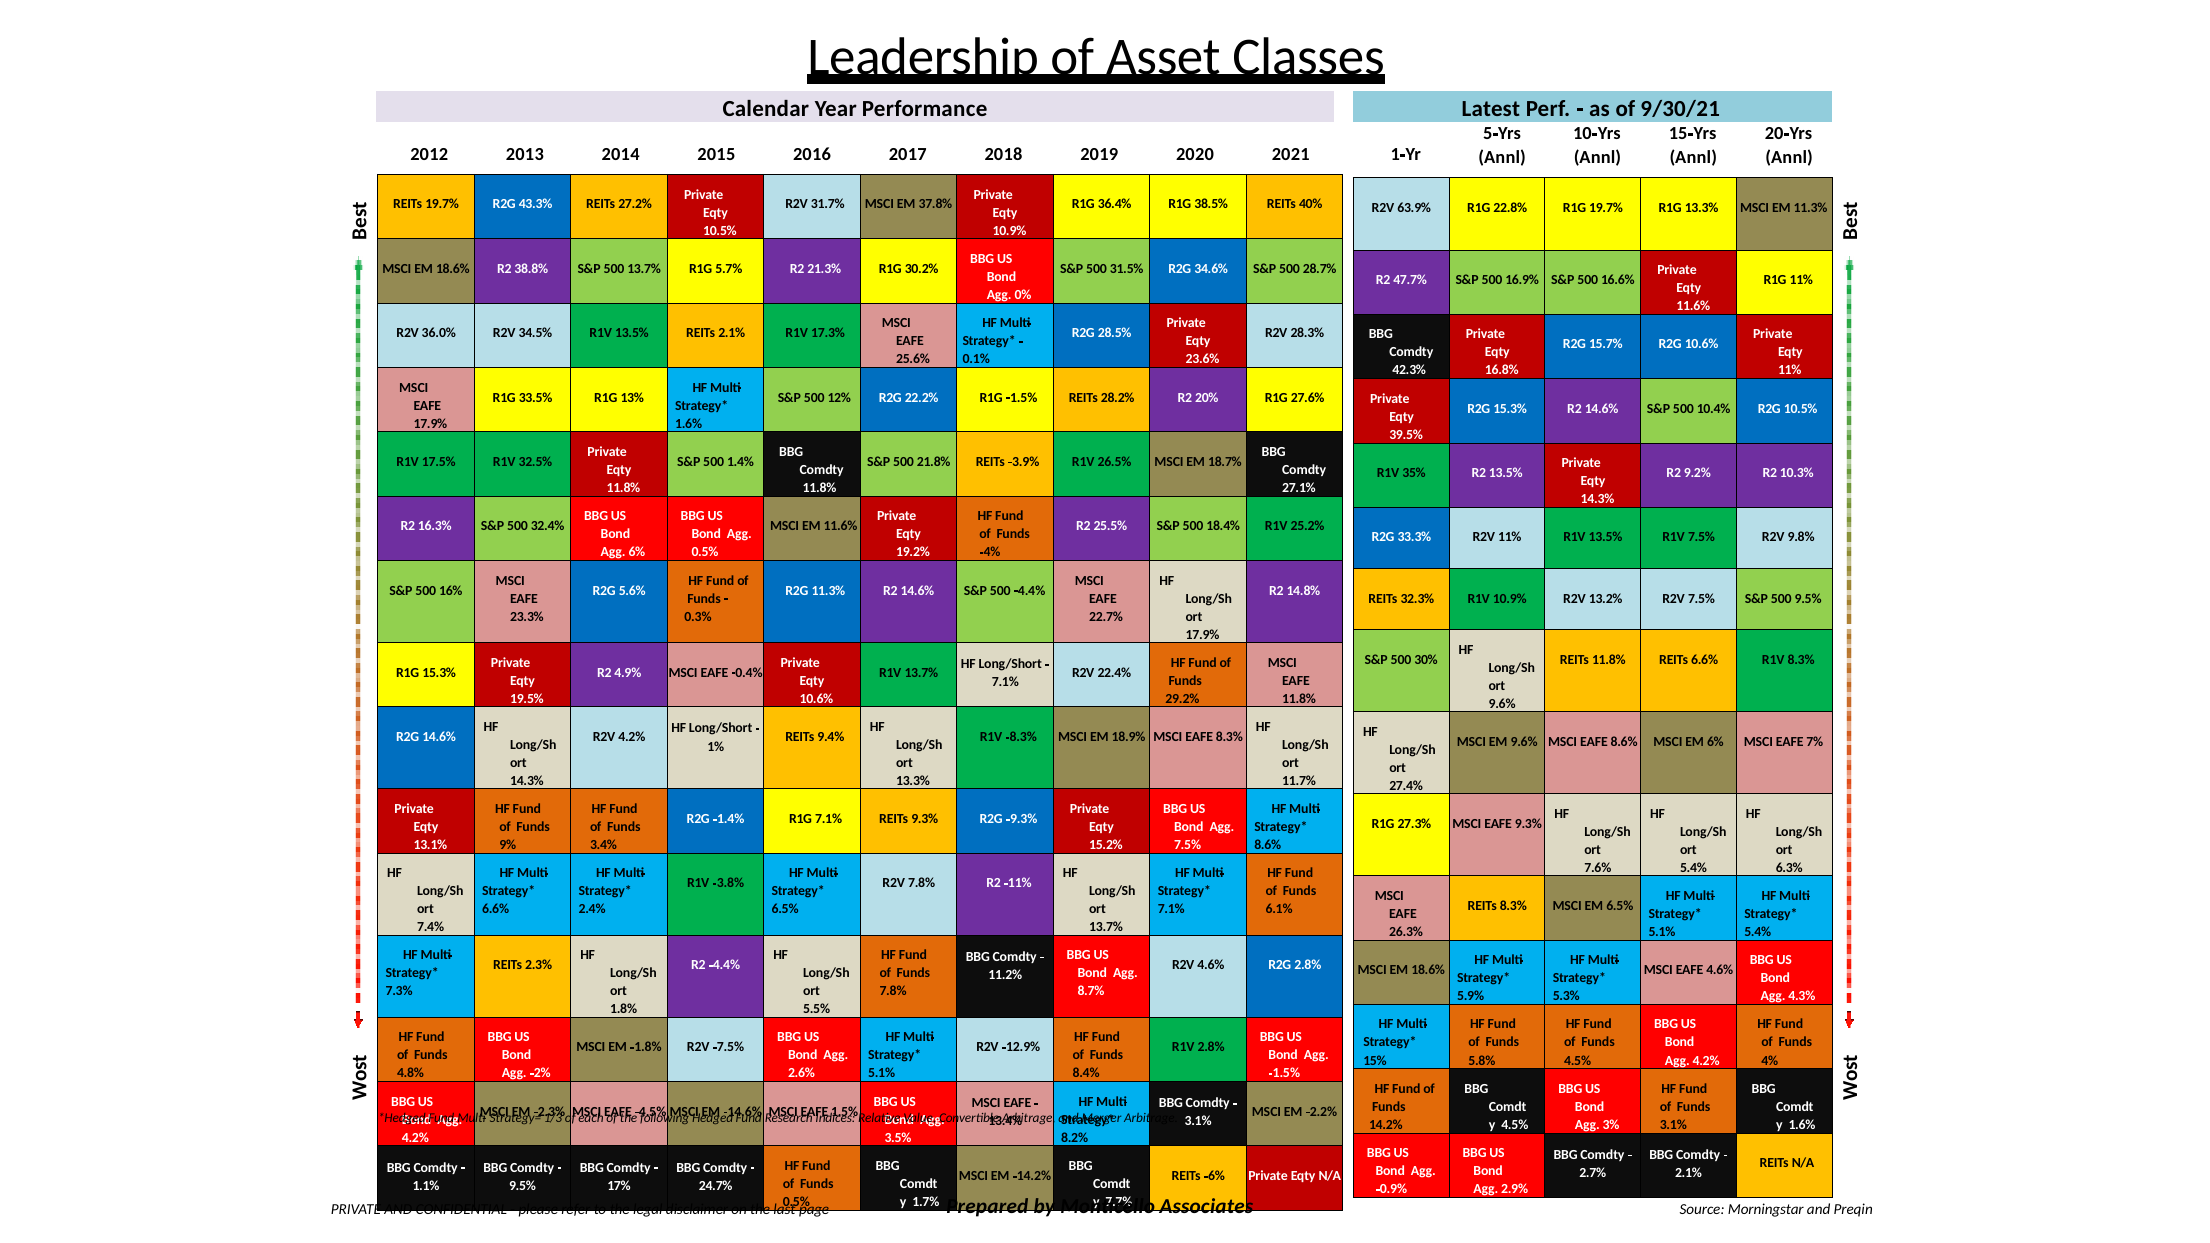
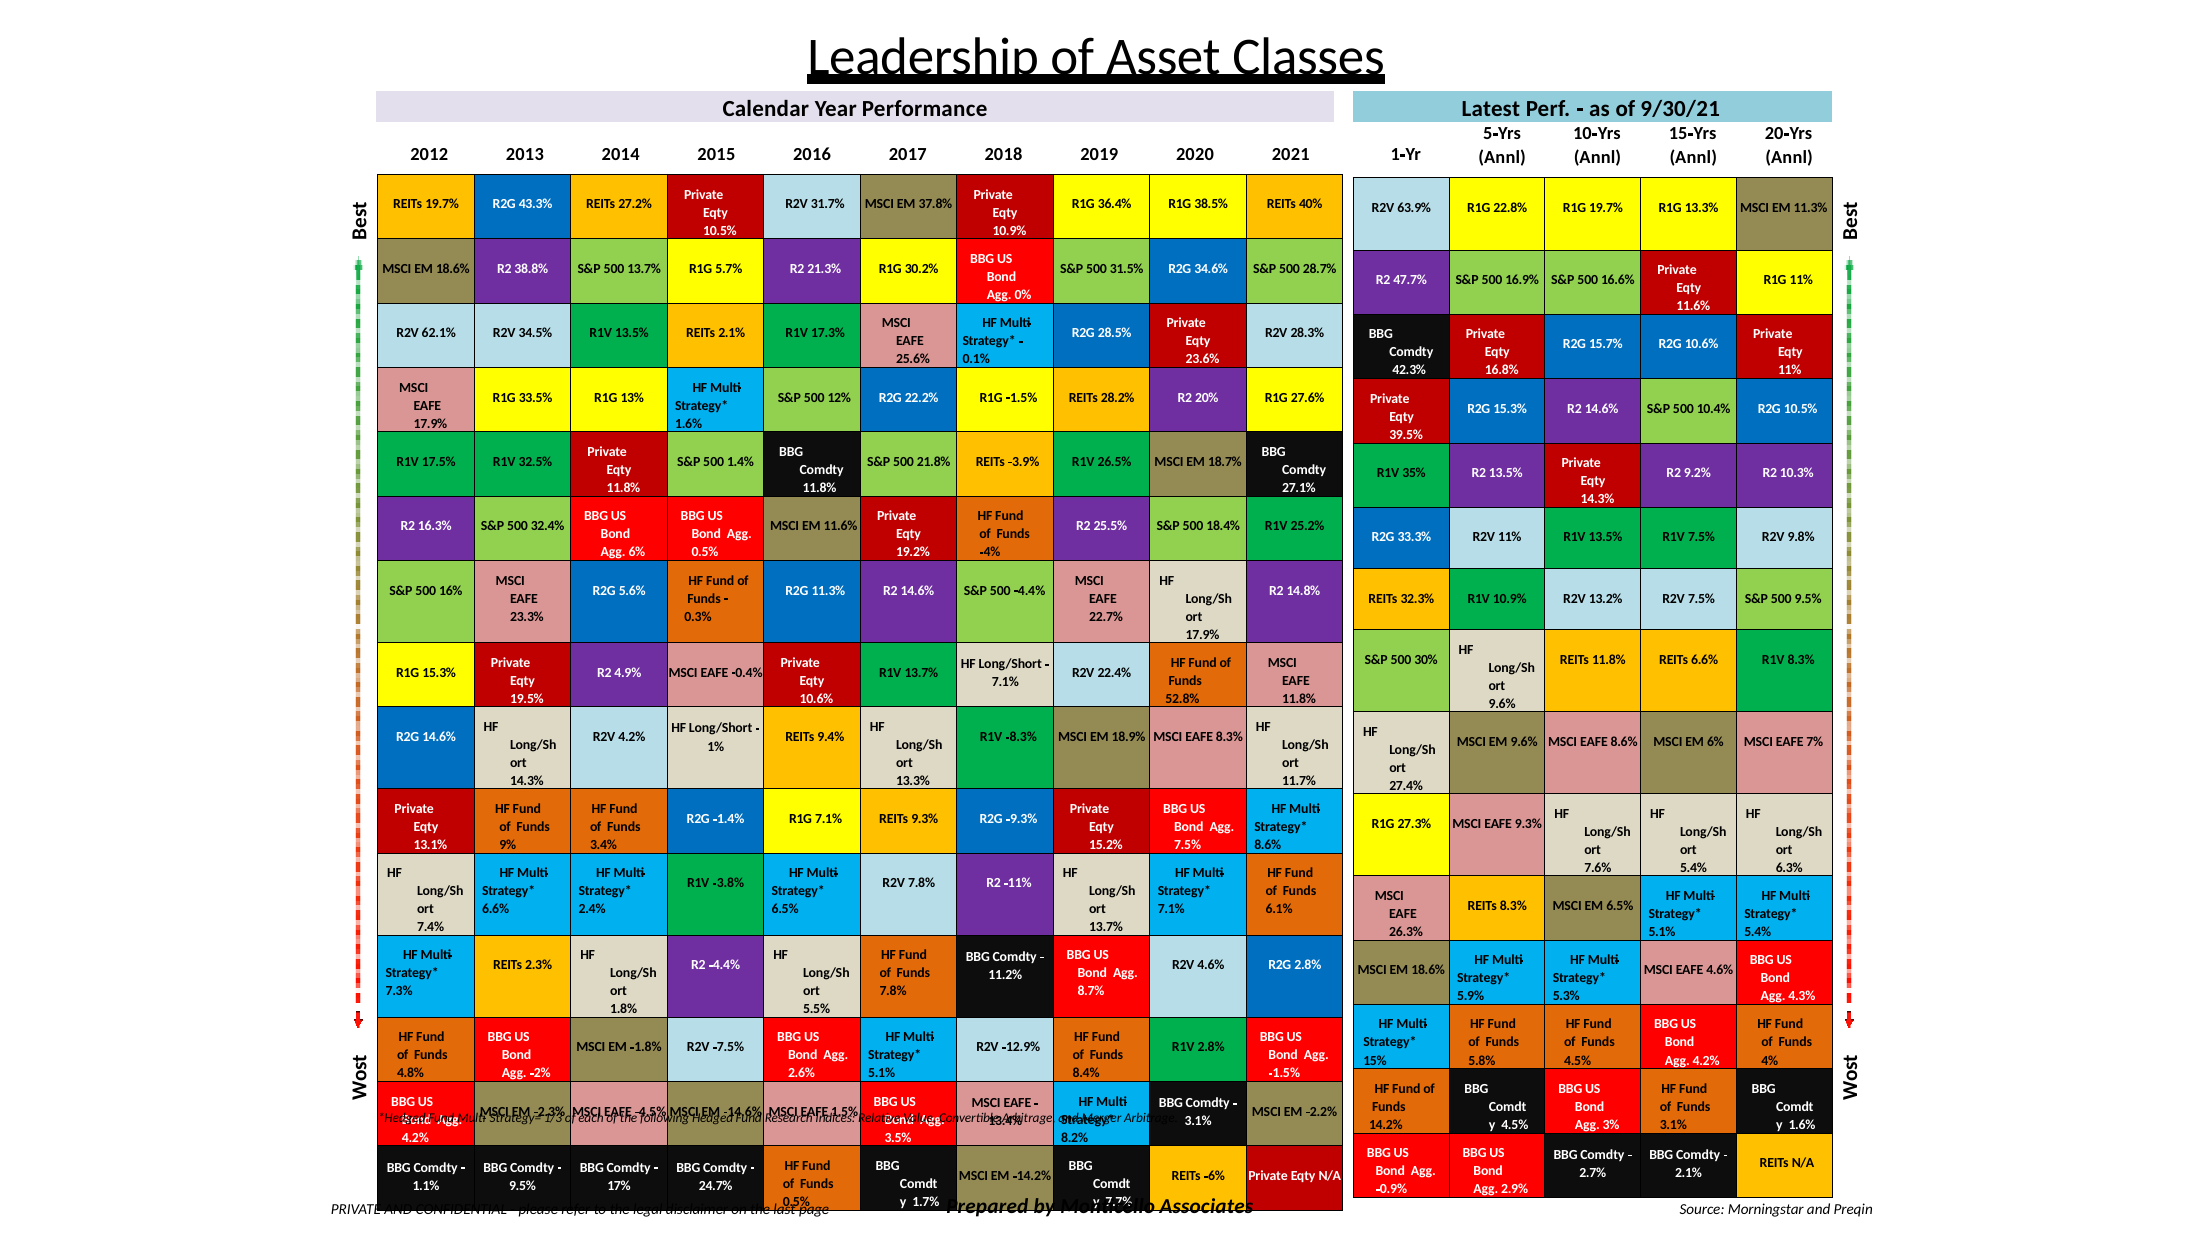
36.0%: 36.0% -> 62.1% (439, 333)
29.2%: 29.2% -> 52.8% (1182, 699)
